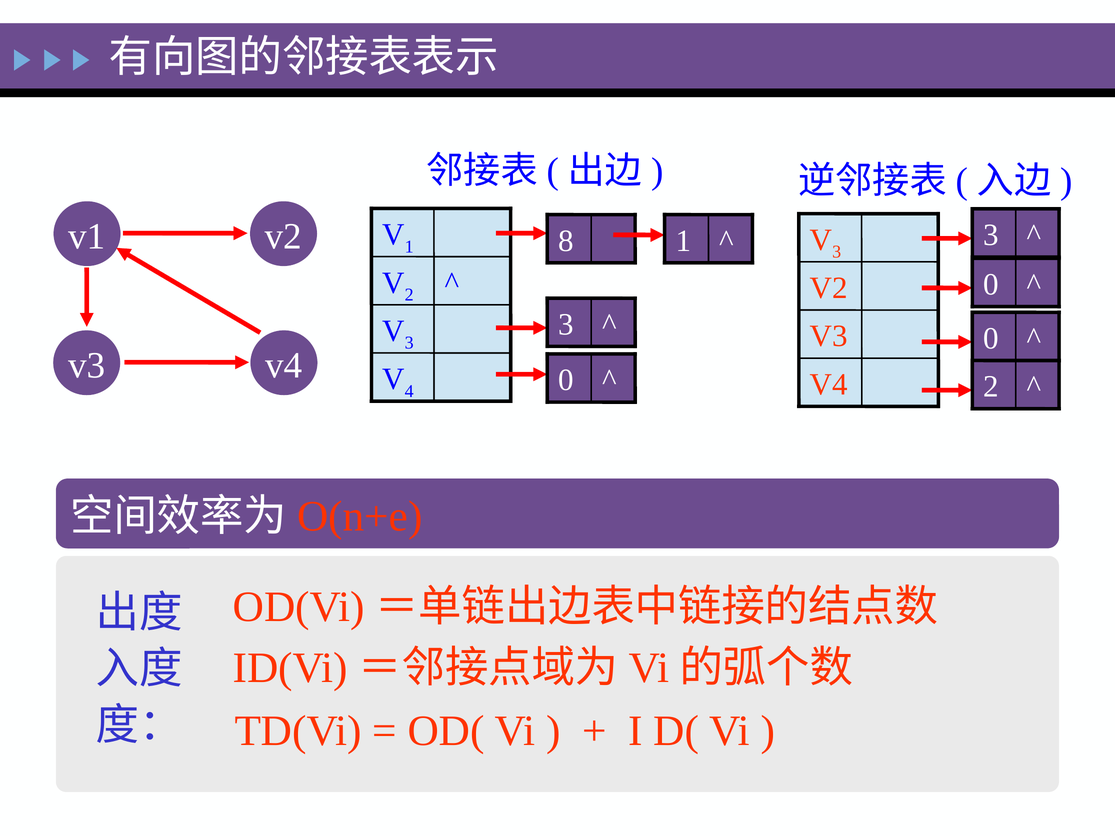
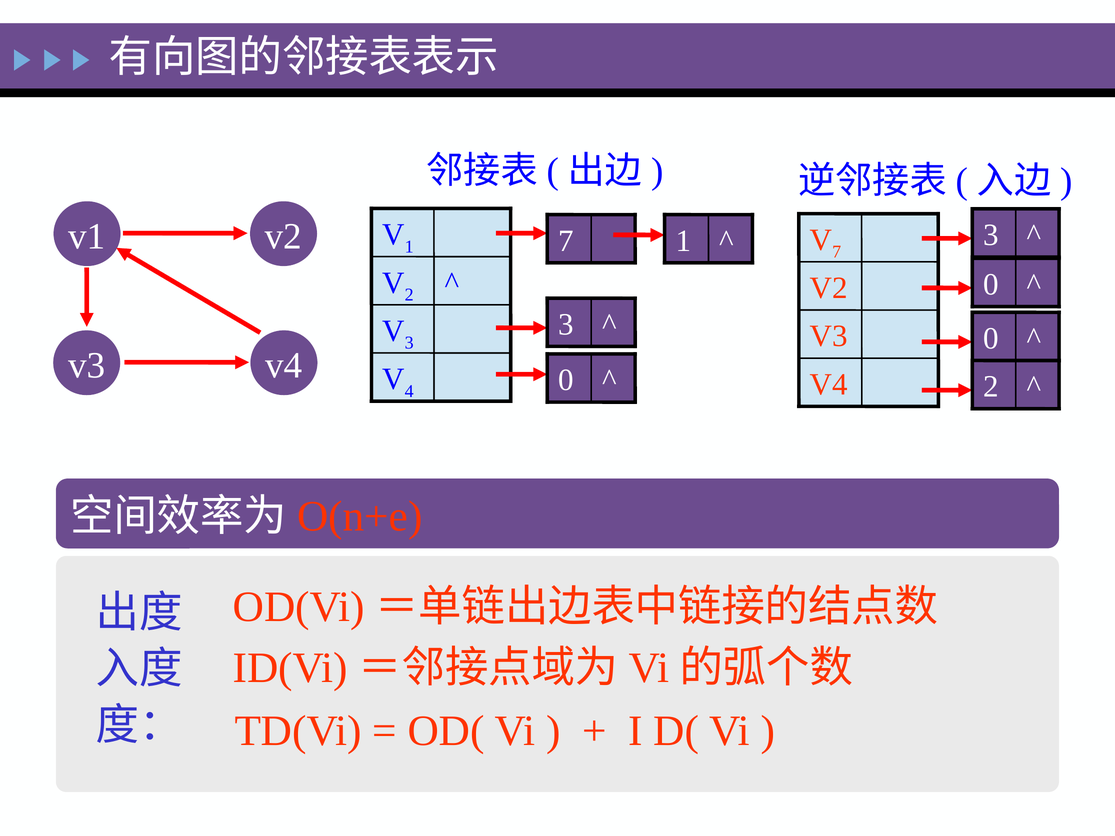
1 8: 8 -> 7 (566, 241)
3: 3 -> 7 (837, 252)
